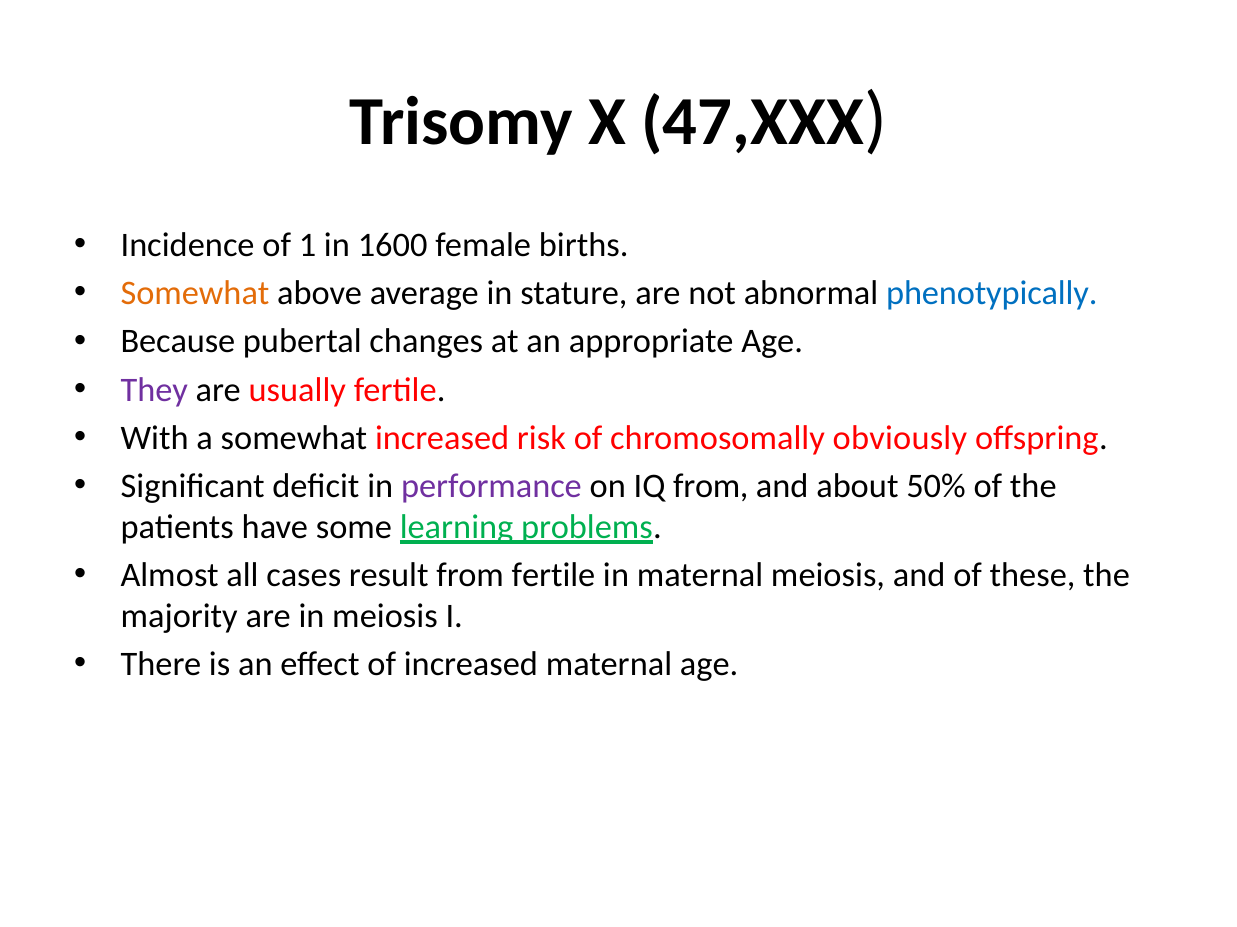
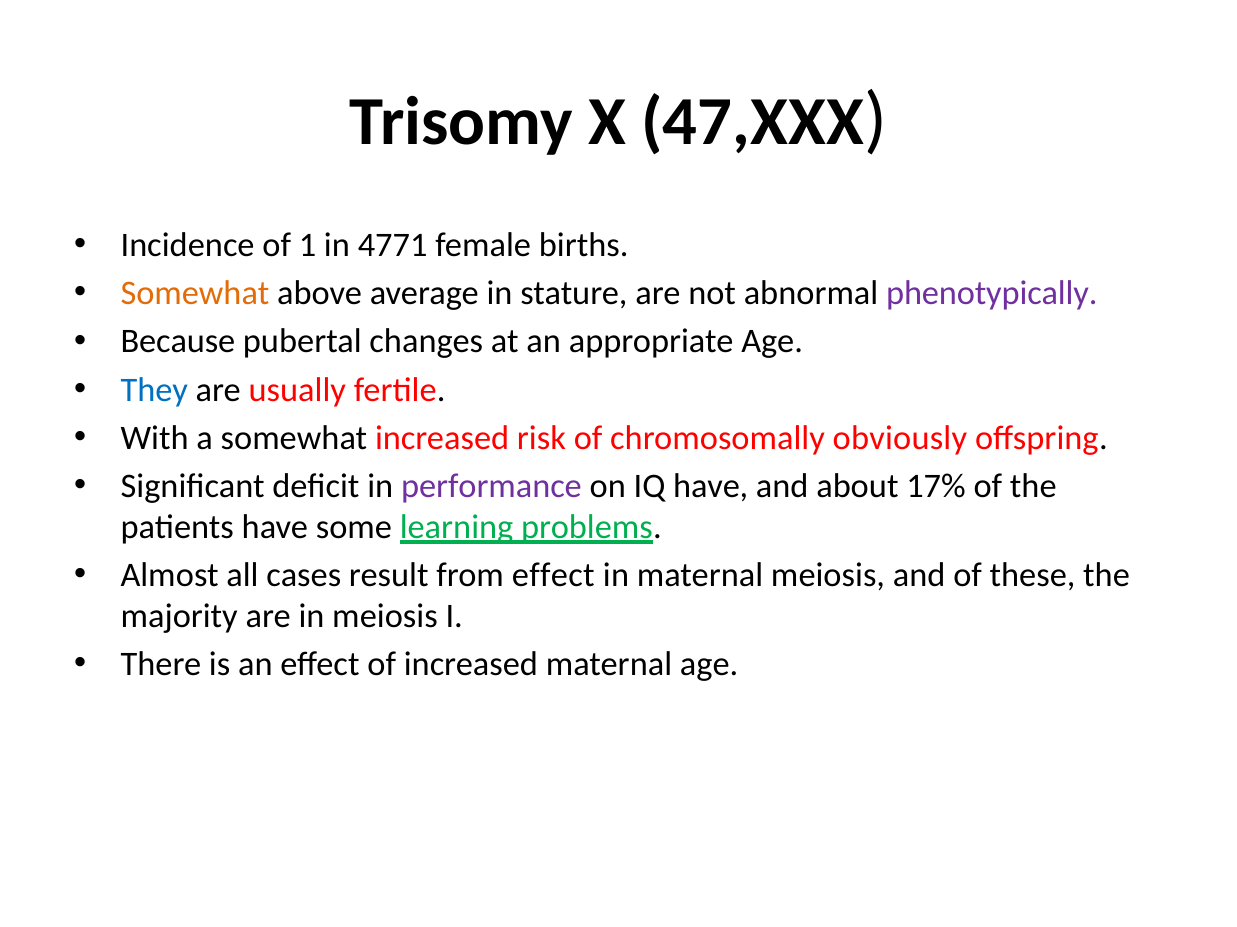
1600: 1600 -> 4771 (393, 246)
phenotypically colour: blue -> purple (992, 294)
They colour: purple -> blue (154, 390)
IQ from: from -> have (711, 486)
50%: 50% -> 17% (936, 486)
from fertile: fertile -> effect (553, 576)
